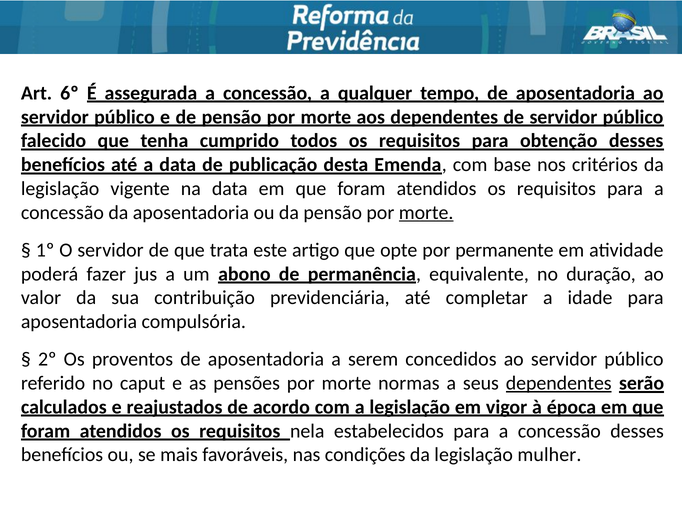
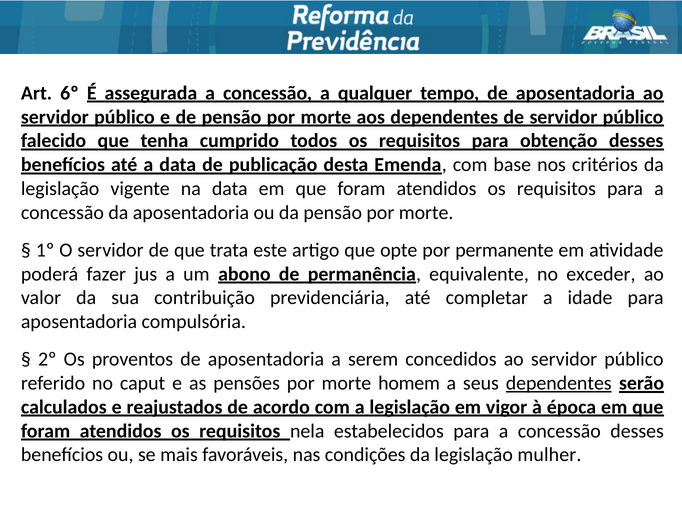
morte underline: present -> none (426, 212)
duração: duração -> exceder (601, 274)
normas: normas -> homem (409, 383)
